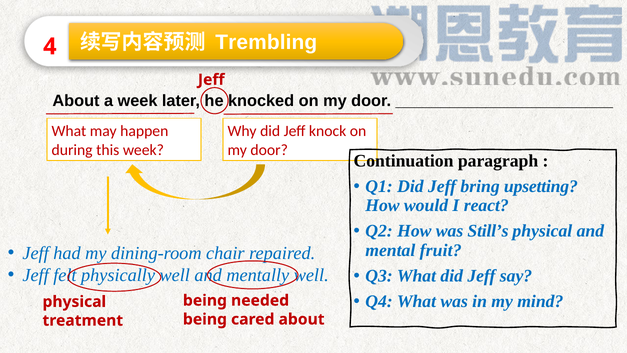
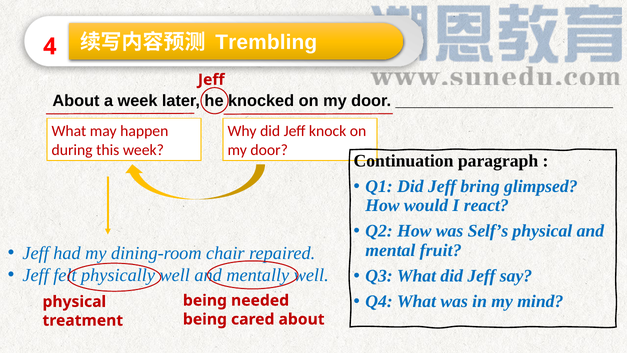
upsetting: upsetting -> glimpsed (541, 186)
Still’s: Still’s -> Self’s (488, 231)
